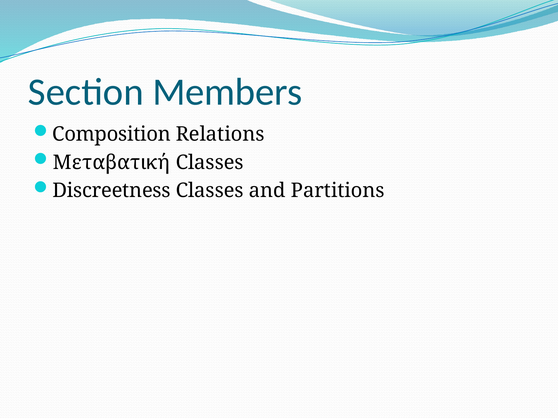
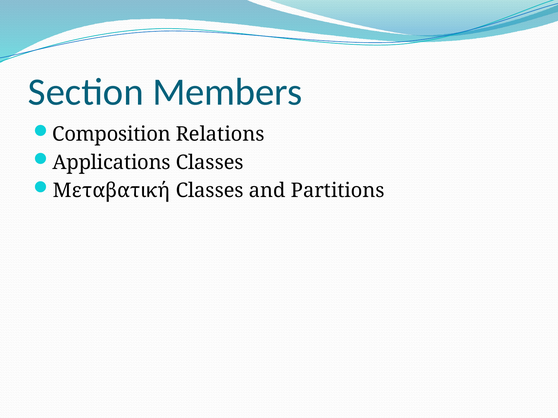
Μεταβατική: Μεταβατική -> Applications (112, 163)
Discreetness: Discreetness -> Μεταβατική (111, 191)
